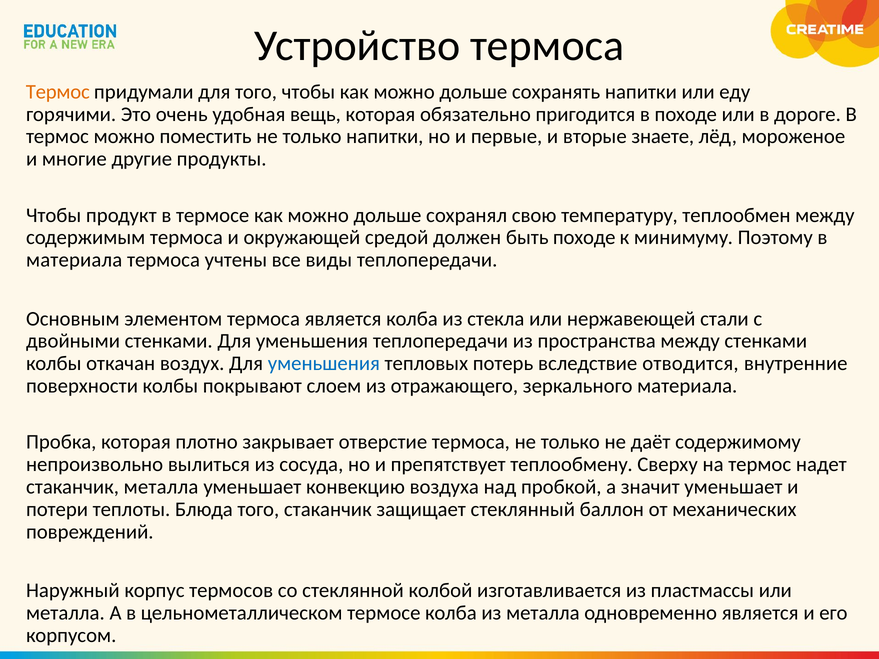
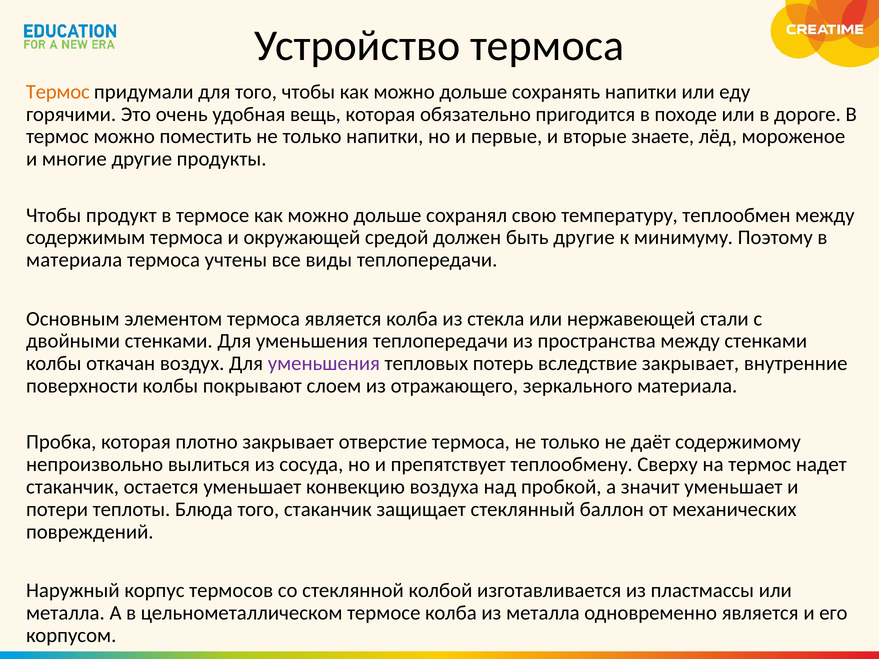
быть походе: походе -> другие (584, 238)
уменьшения colour: blue -> purple (324, 364)
вследствие отводится: отводится -> закрывает (690, 364)
стаканчик металла: металла -> остается (161, 487)
